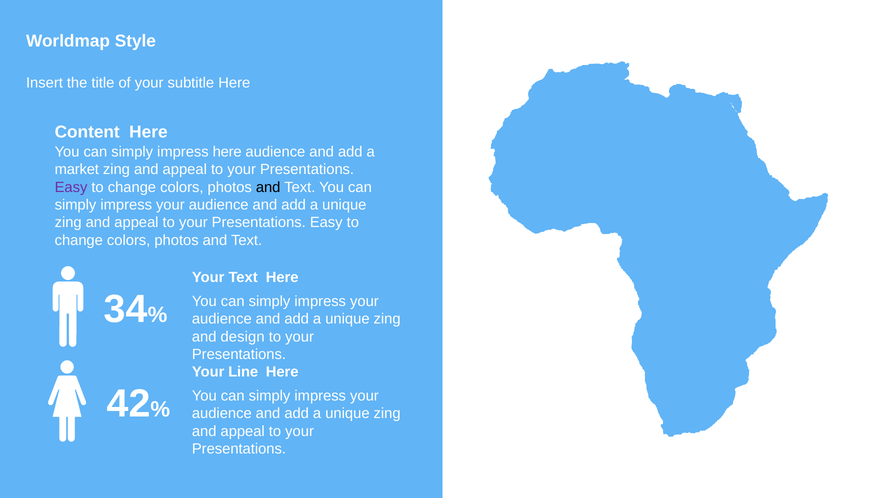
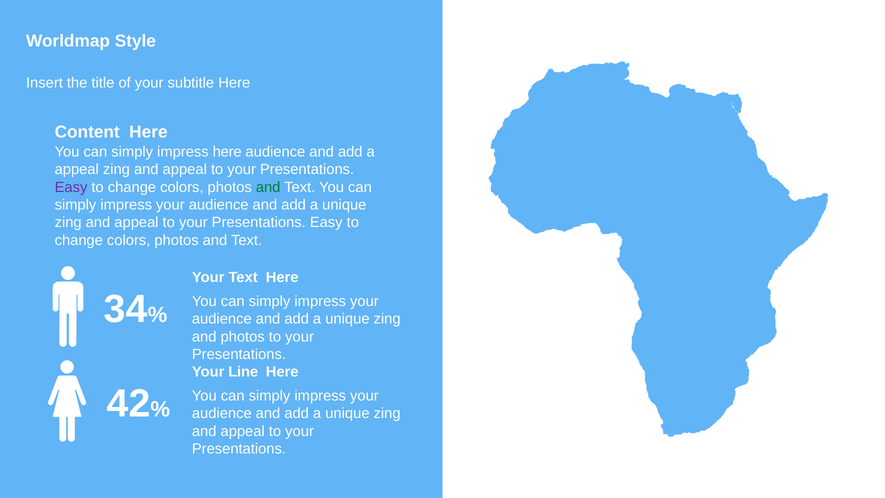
market: market -> appeal (77, 169)
and colour: black -> green (268, 187)
and design: design -> photos (243, 337)
